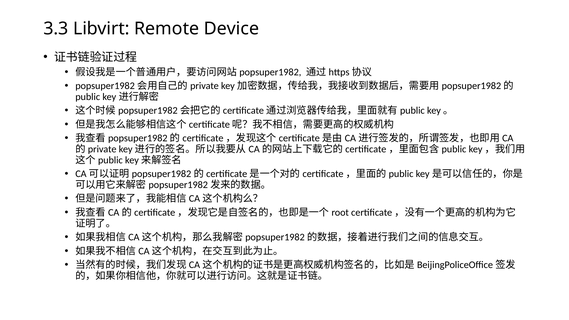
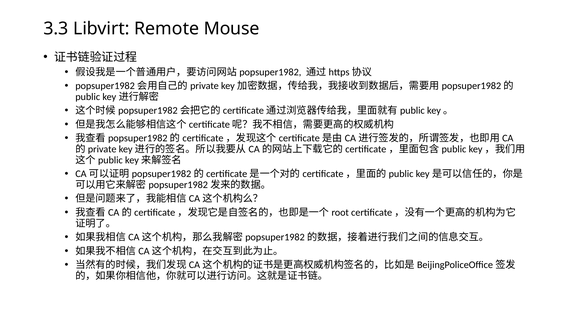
Device: Device -> Mouse (232, 29)
